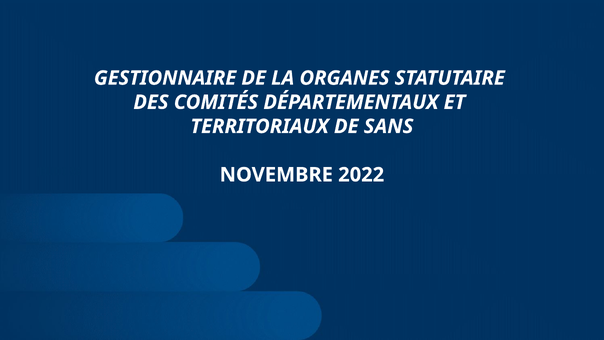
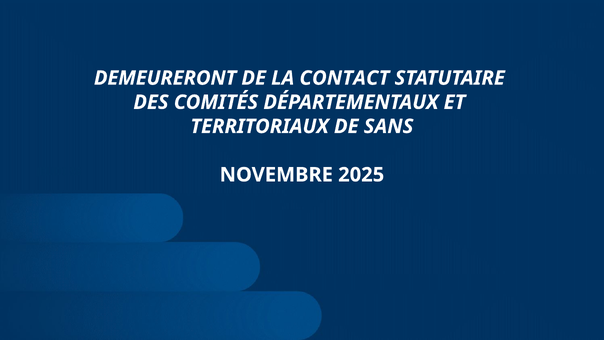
GESTIONNAIRE: GESTIONNAIRE -> DEMEURERONT (165, 78)
ORGANES: ORGANES -> CONTACT (344, 78)
2022: 2022 -> 2025 (361, 175)
